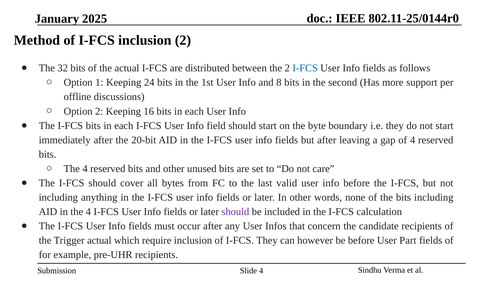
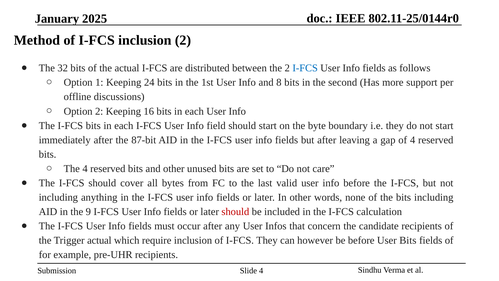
20-bit: 20-bit -> 87-bit (144, 140)
in the 4: 4 -> 9 (88, 212)
should colour: purple -> red (235, 212)
User Part: Part -> Bits (408, 240)
